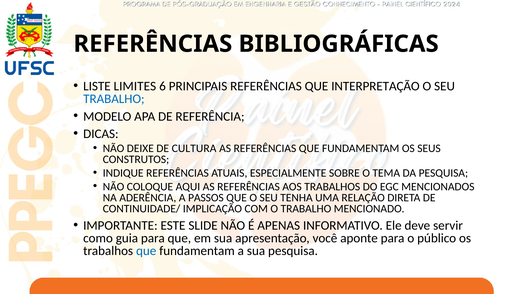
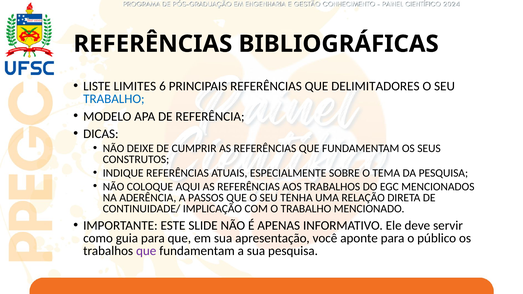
INTERPRETAÇÃO: INTERPRETAÇÃO -> DELIMITADORES (375, 86)
CULTURA: CULTURA -> CUMPRIR (194, 148)
que colour: blue -> purple (146, 251)
